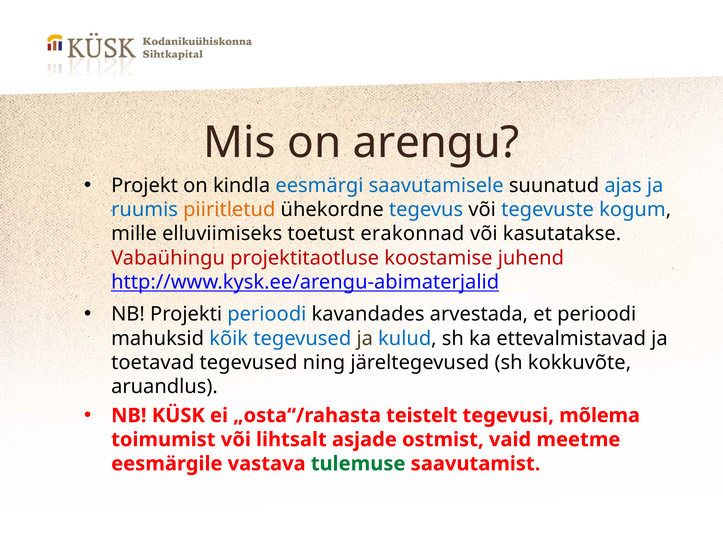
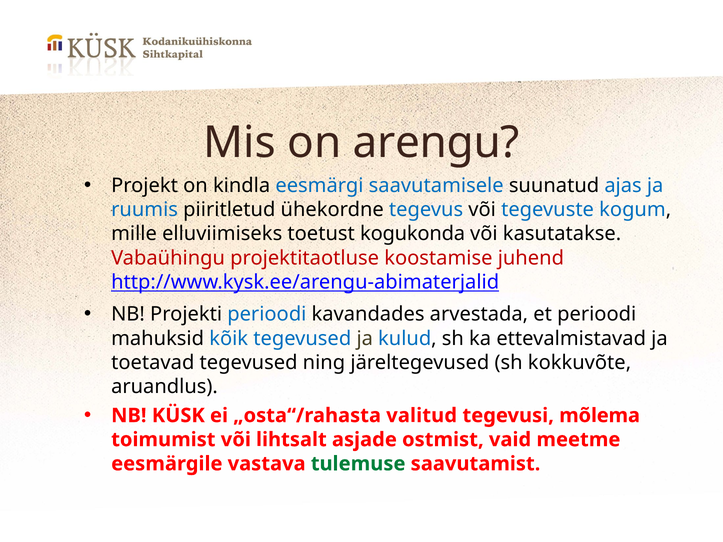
piiritletud colour: orange -> black (229, 210)
erakonnad: erakonnad -> kogukonda (413, 234)
teistelt: teistelt -> valitud (422, 416)
